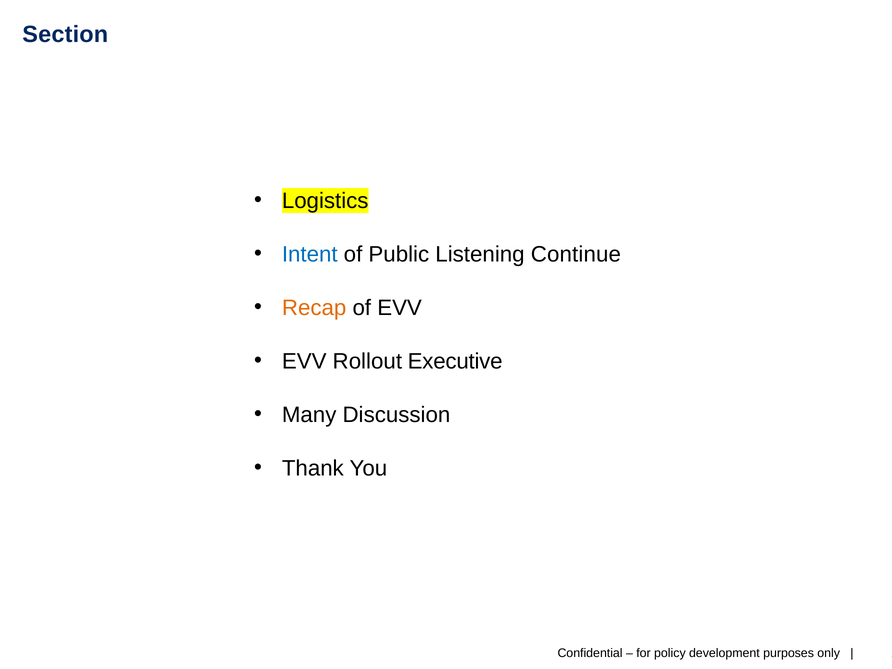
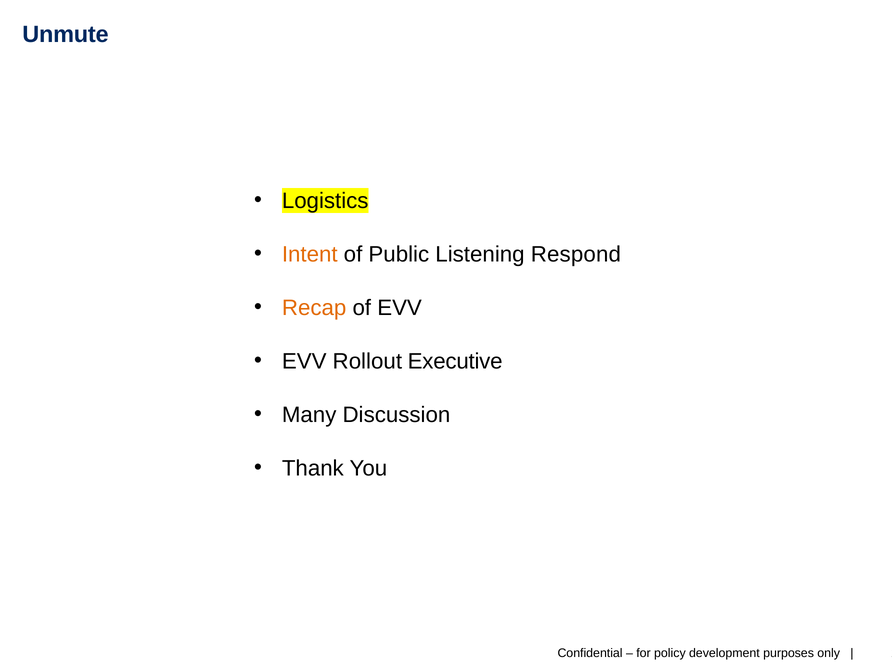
Section: Section -> Unmute (65, 35)
Intent colour: blue -> orange (310, 254)
Continue: Continue -> Respond (576, 254)
